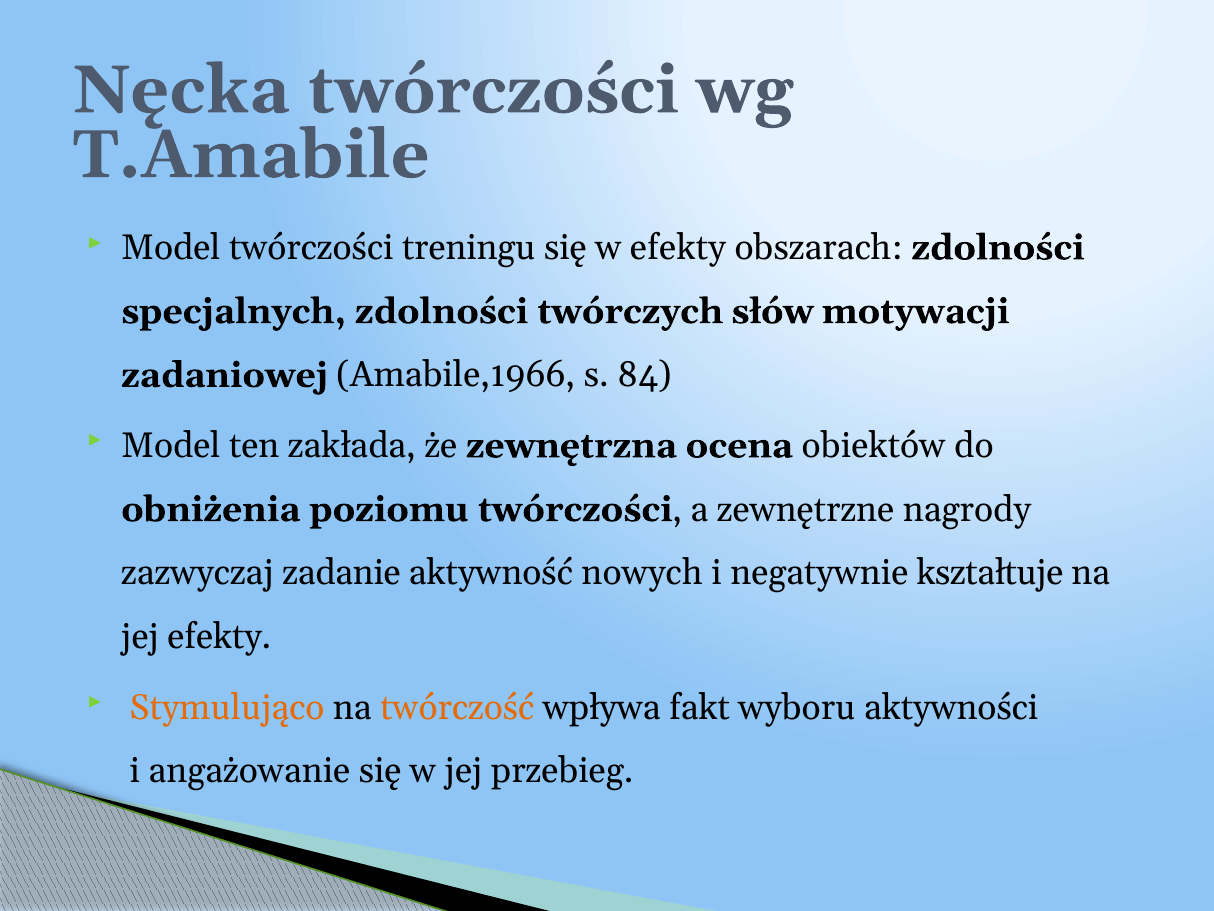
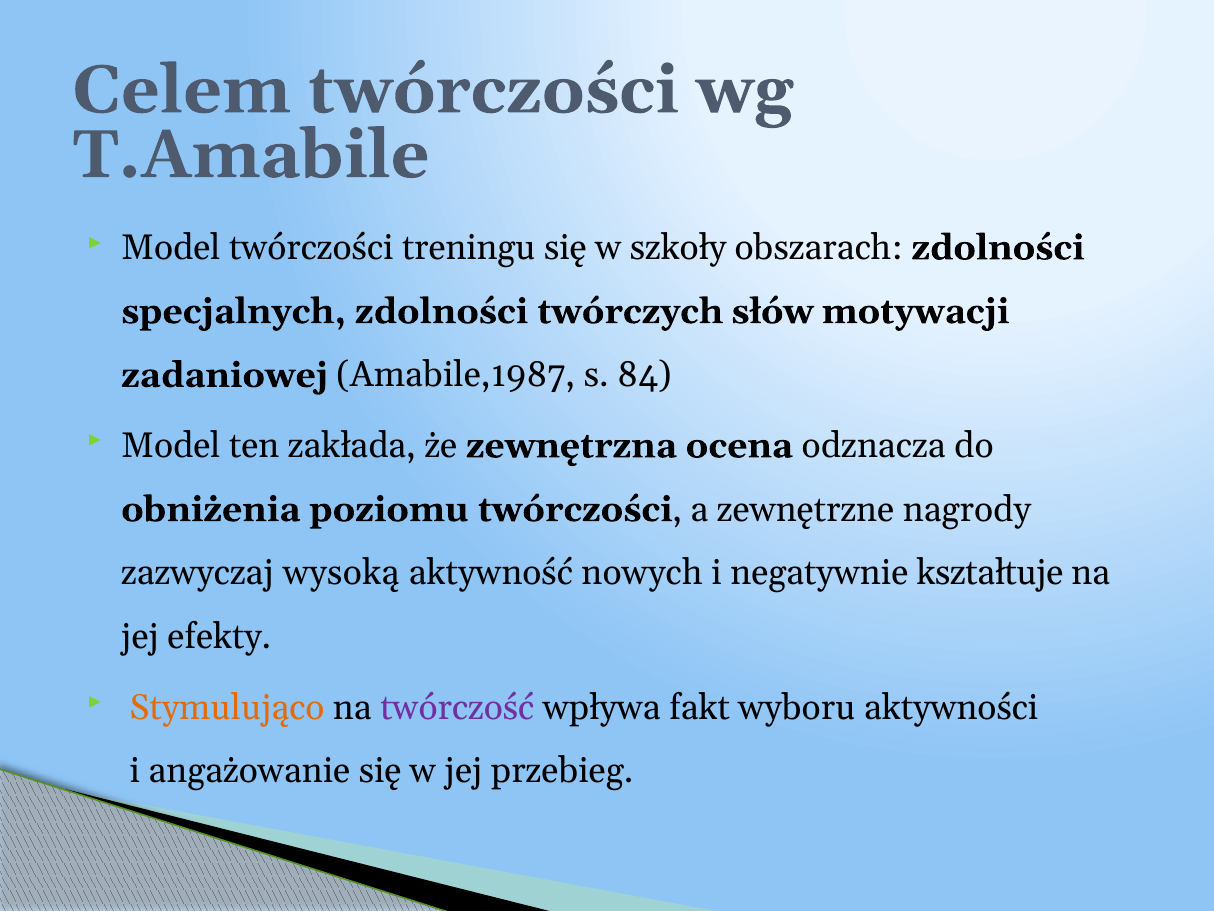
Nęcka: Nęcka -> Celem (182, 90)
w efekty: efekty -> szkoły (678, 248)
Amabile,1966: Amabile,1966 -> Amabile,1987 (456, 375)
obiektów: obiektów -> odznacza (874, 445)
zadanie: zadanie -> wysoką (341, 573)
twórczość colour: orange -> purple (457, 707)
